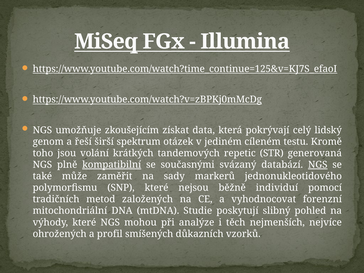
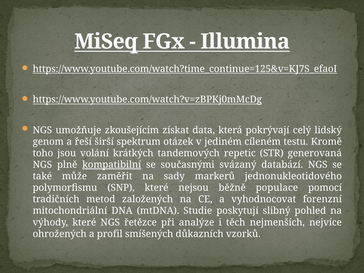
NGS underline: present -> none (318, 165)
individuí: individuí -> populace (277, 188)
mohou: mohou -> řetězce (141, 222)
